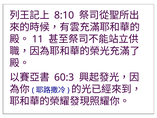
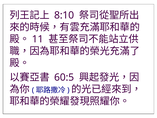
60:3: 60:3 -> 60:5 (64, 77)
